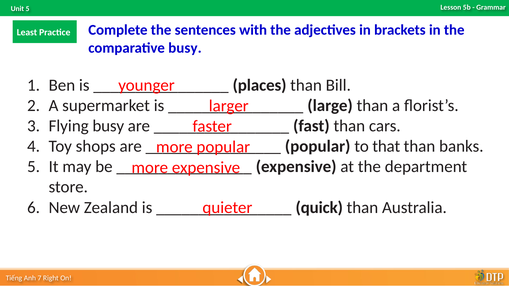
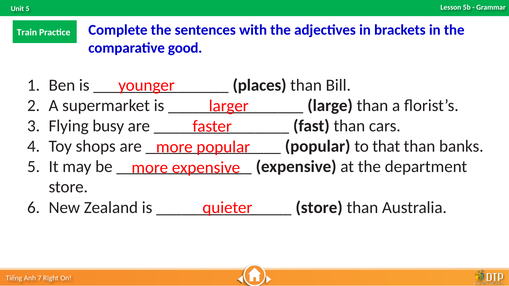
Least: Least -> Train (27, 32)
comparative busy: busy -> good (185, 48)
quick: quick -> store (319, 208)
